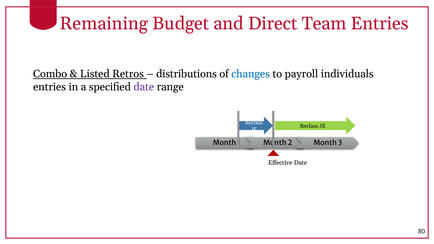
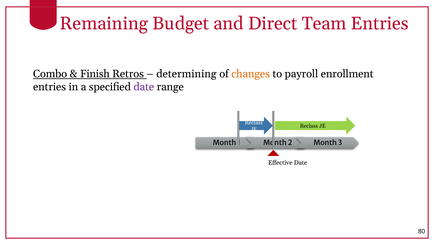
Listed: Listed -> Finish (95, 74)
distributions: distributions -> determining (186, 74)
changes colour: blue -> orange (251, 74)
individuals: individuals -> enrollment (347, 74)
